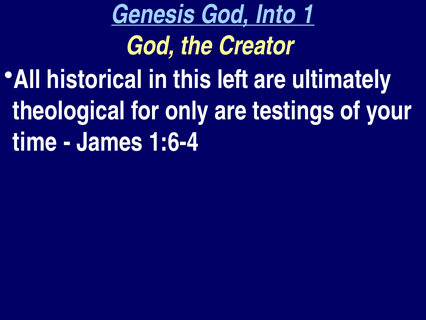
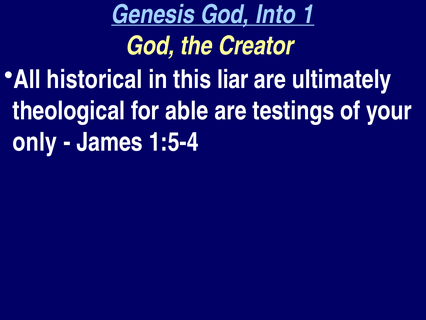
left: left -> liar (233, 80)
only: only -> able (187, 111)
time: time -> only (35, 142)
1:6-4: 1:6-4 -> 1:5-4 (174, 142)
